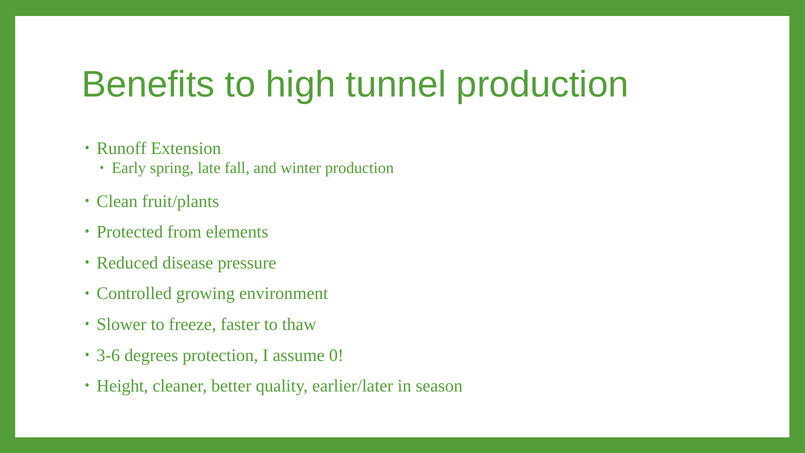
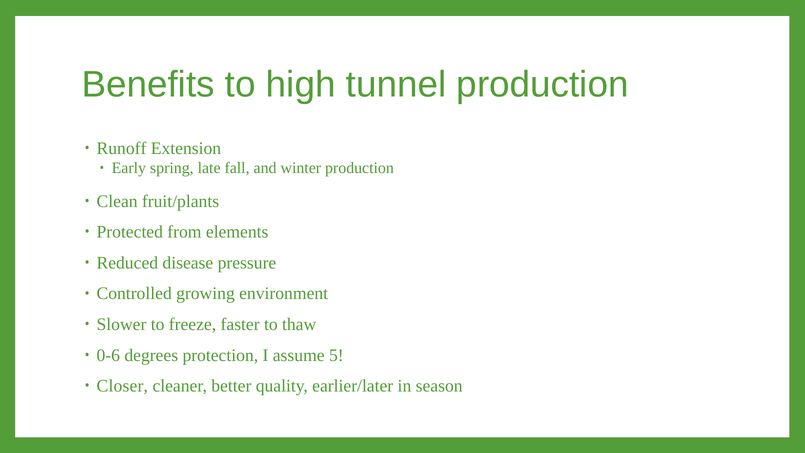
3-6: 3-6 -> 0-6 (108, 355)
0: 0 -> 5 (336, 355)
Height: Height -> Closer (122, 386)
